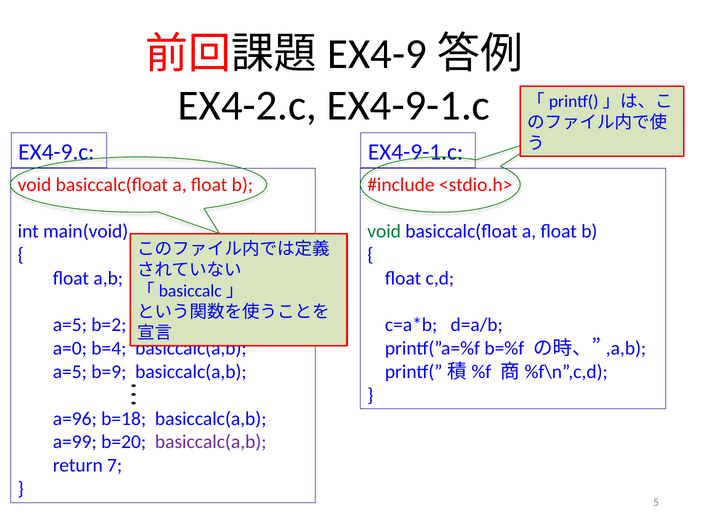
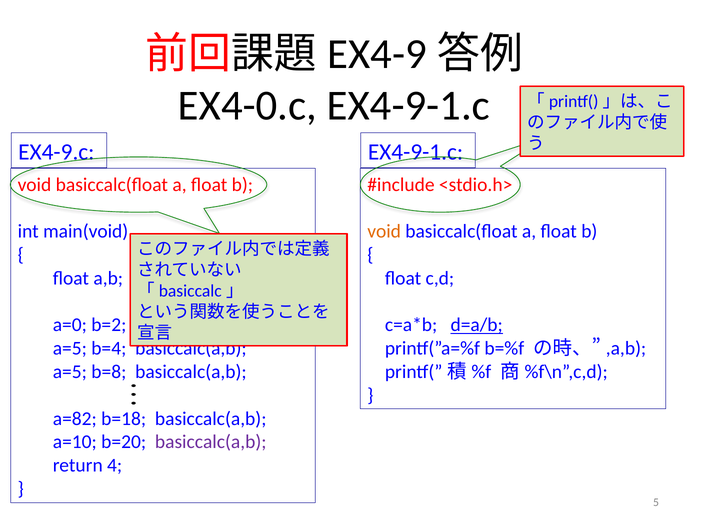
EX4-2.c: EX4-2.c -> EX4-0.c (247, 106)
void colour: green -> orange (384, 231)
a=5: a=5 -> a=0 (70, 325)
d=a/b underline: none -> present (477, 325)
a=0: a=0 -> a=5 (70, 348)
b=9: b=9 -> b=8 (109, 372)
a=96: a=96 -> a=82 (75, 418)
a=99: a=99 -> a=10 (75, 442)
7: 7 -> 4 (115, 465)
